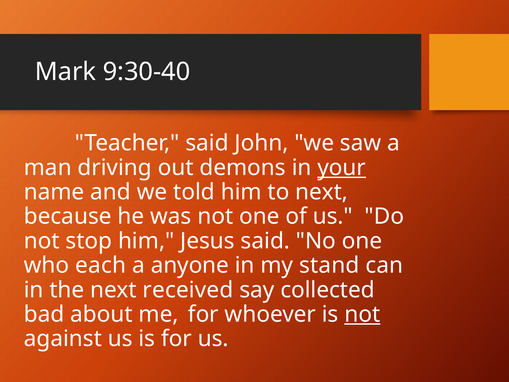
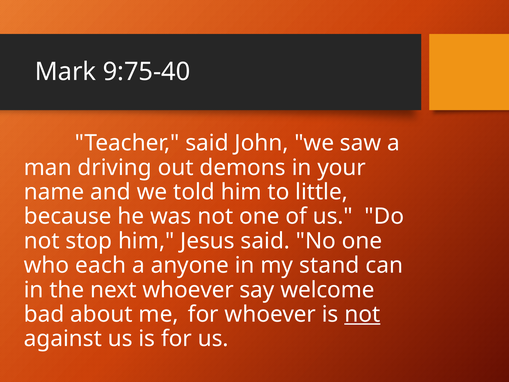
9:30-40: 9:30-40 -> 9:75-40 (147, 72)
your underline: present -> none (342, 167)
to next: next -> little (322, 192)
next received: received -> whoever (188, 290)
collected: collected -> welcome (328, 290)
